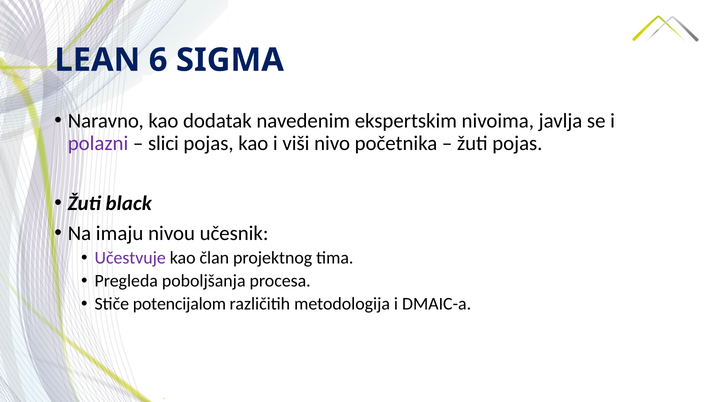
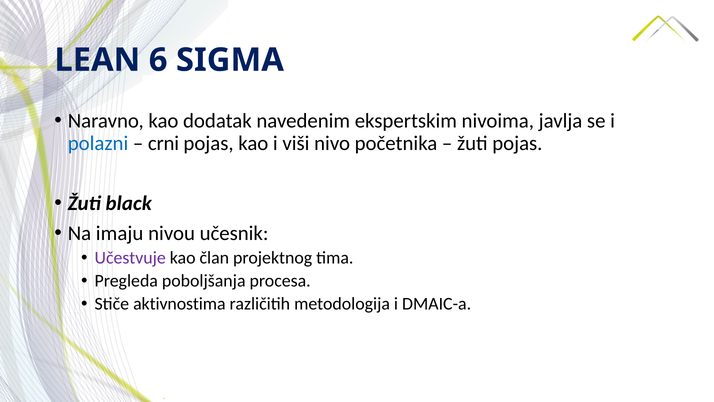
polazni colour: purple -> blue (98, 143)
slici: slici -> crni (164, 143)
potencijalom: potencijalom -> aktivnostima (179, 304)
